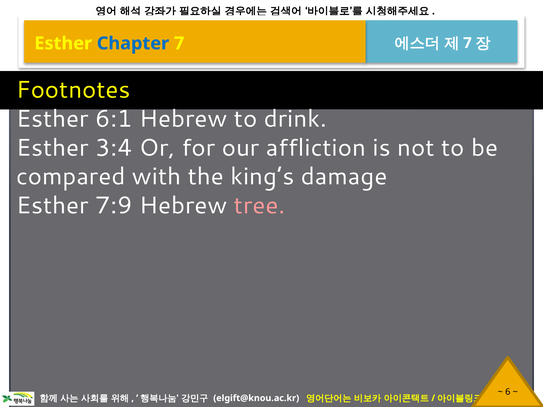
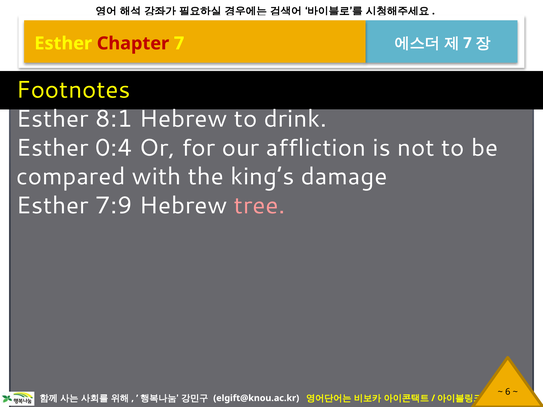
Chapter colour: blue -> red (133, 43)
6:1: 6:1 -> 8:1 (114, 119)
3:4: 3:4 -> 0:4 (114, 148)
